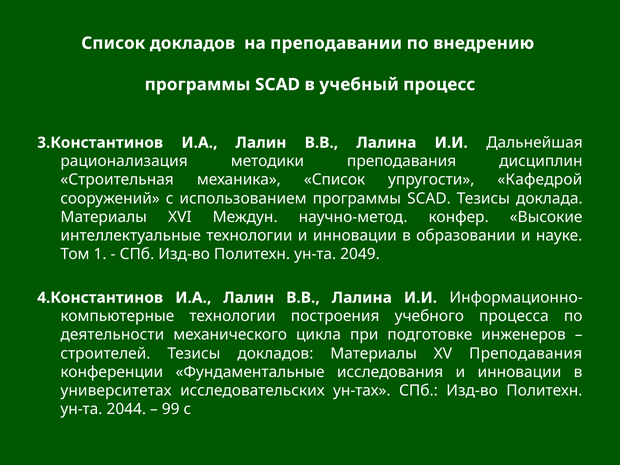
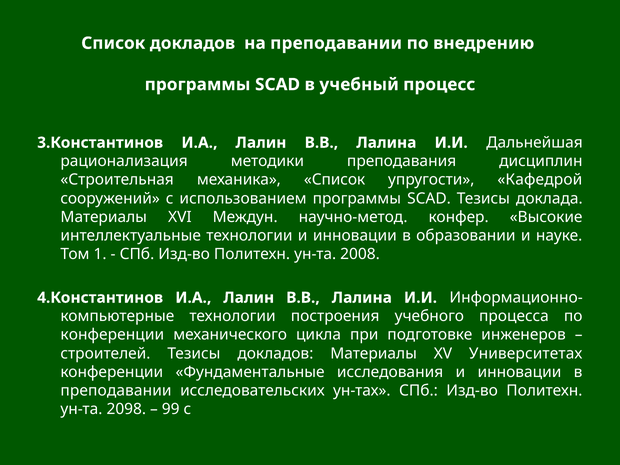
2049: 2049 -> 2008 (360, 254)
деятельности: деятельности -> конференции (112, 335)
XV Преподавания: Преподавания -> Университетах (526, 353)
университетах: университетах -> преподавании (116, 391)
2044: 2044 -> 2098 (126, 409)
